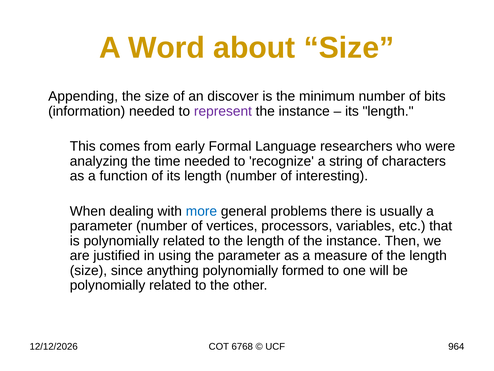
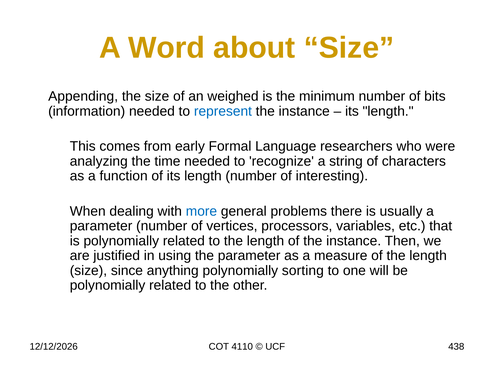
discover: discover -> weighed (233, 96)
represent colour: purple -> blue (223, 111)
formed: formed -> sorting (303, 270)
6768: 6768 -> 4110 (242, 346)
964: 964 -> 438 (456, 346)
